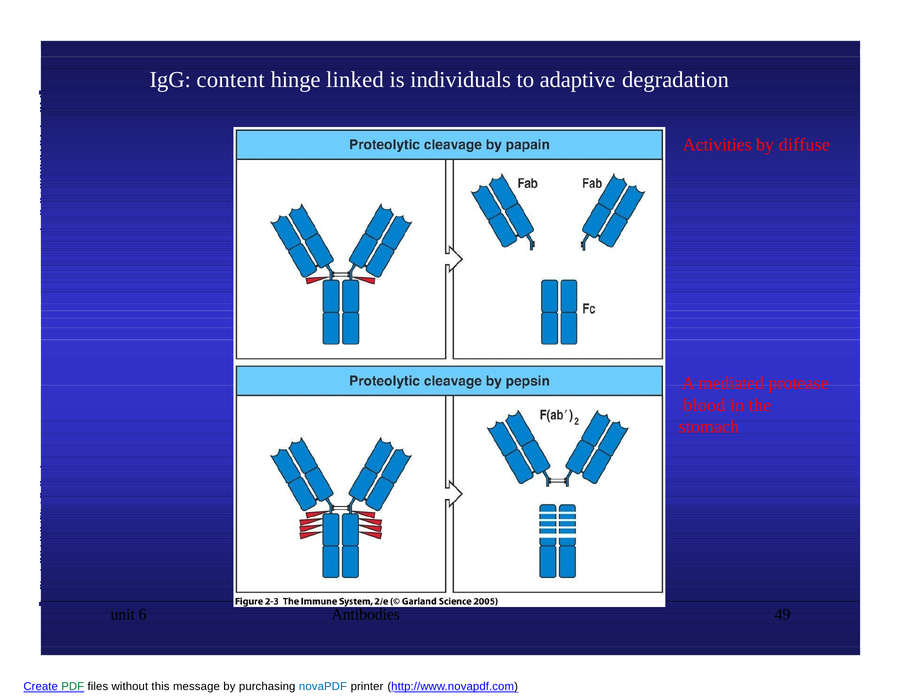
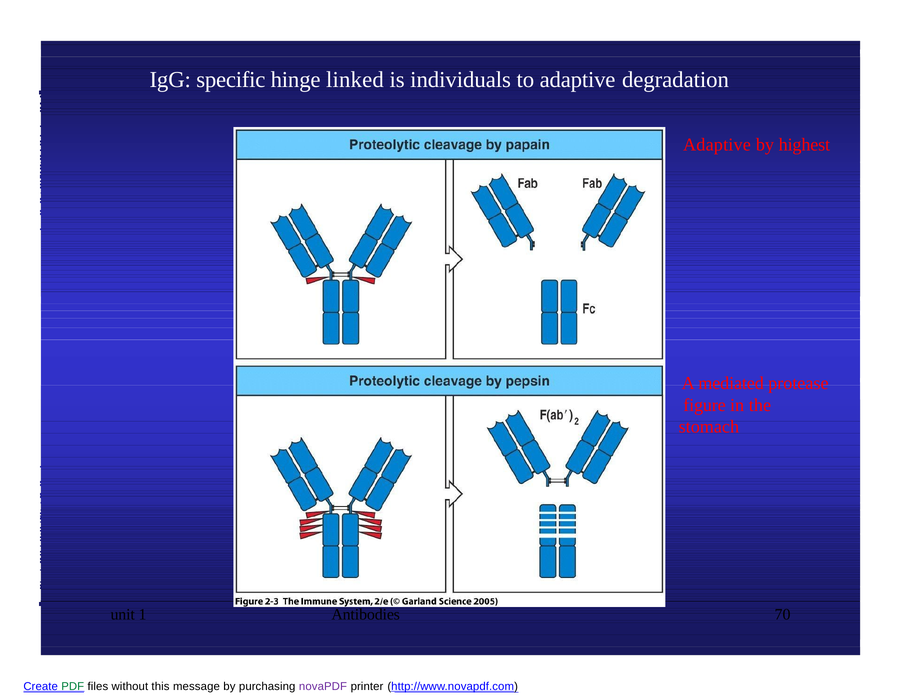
content: content -> specific (231, 80)
Activities: Activities -> Adaptive (717, 145)
diffuse: diffuse -> highest (804, 145)
blood: blood -> figure (705, 405)
6: 6 -> 1 (143, 615)
49: 49 -> 70 (783, 615)
novaPDF colour: blue -> purple (323, 687)
